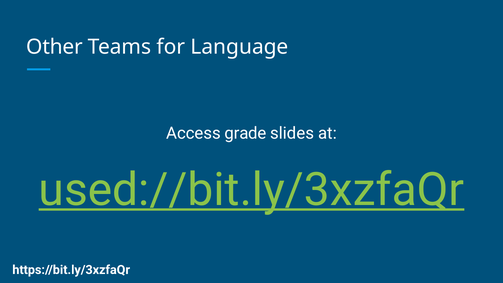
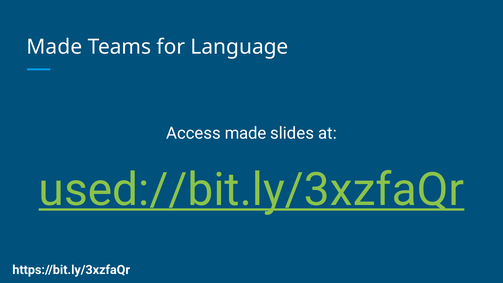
Other: Other -> Made (54, 47)
Access grade: grade -> made (246, 133)
